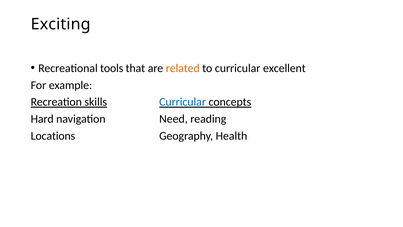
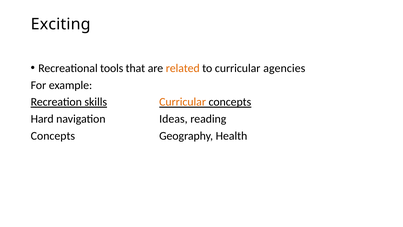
excellent: excellent -> agencies (284, 68)
Curricular colour: blue -> orange (183, 102)
Need: Need -> Ideas (173, 119)
Locations: Locations -> Concepts (53, 136)
